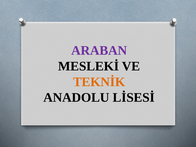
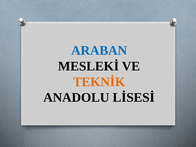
ARABAN colour: purple -> blue (99, 50)
